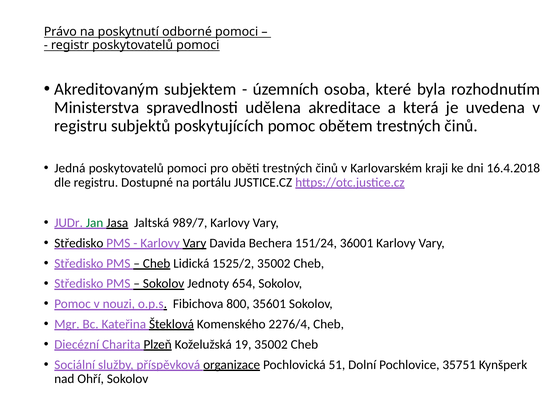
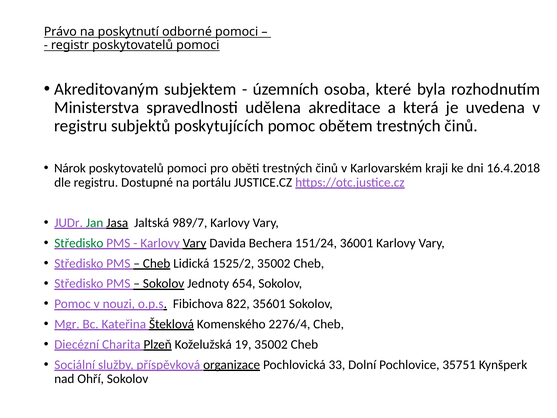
Jedná: Jedná -> Nárok (70, 168)
Středisko colour: black -> green (79, 243)
800: 800 -> 822 (238, 304)
51: 51 -> 33 (337, 364)
